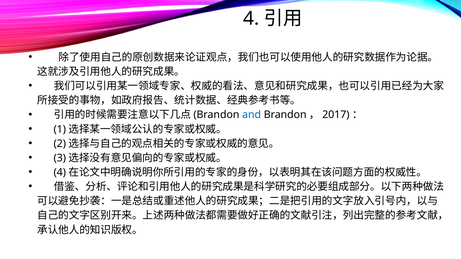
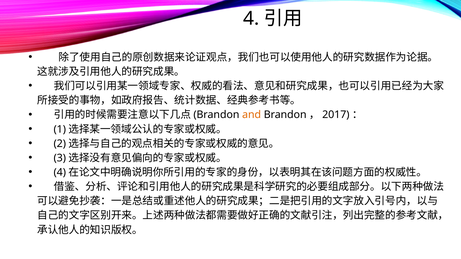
and colour: blue -> orange (252, 115)
